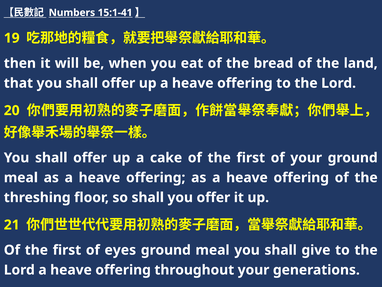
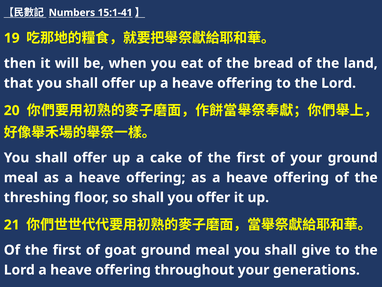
eyes: eyes -> goat (120, 250)
